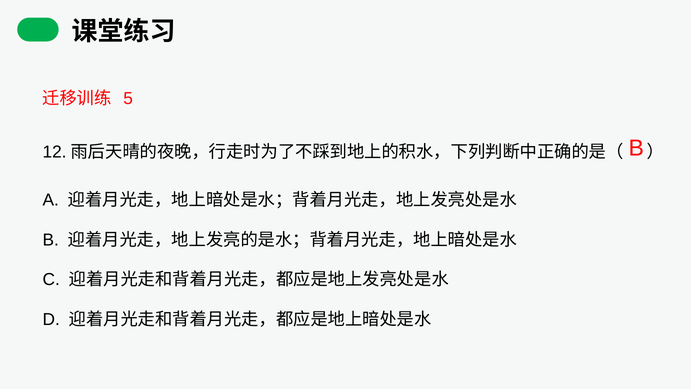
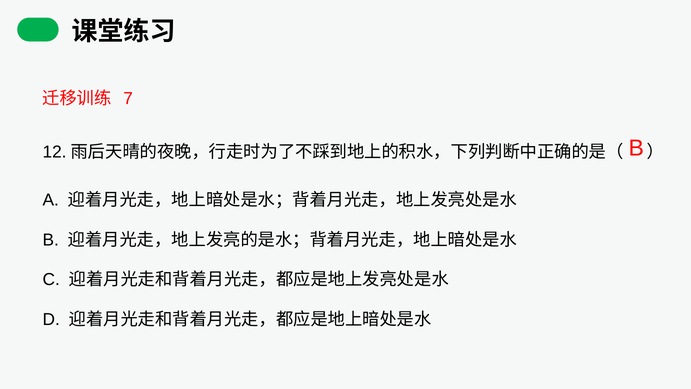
5: 5 -> 7 (128, 99)
